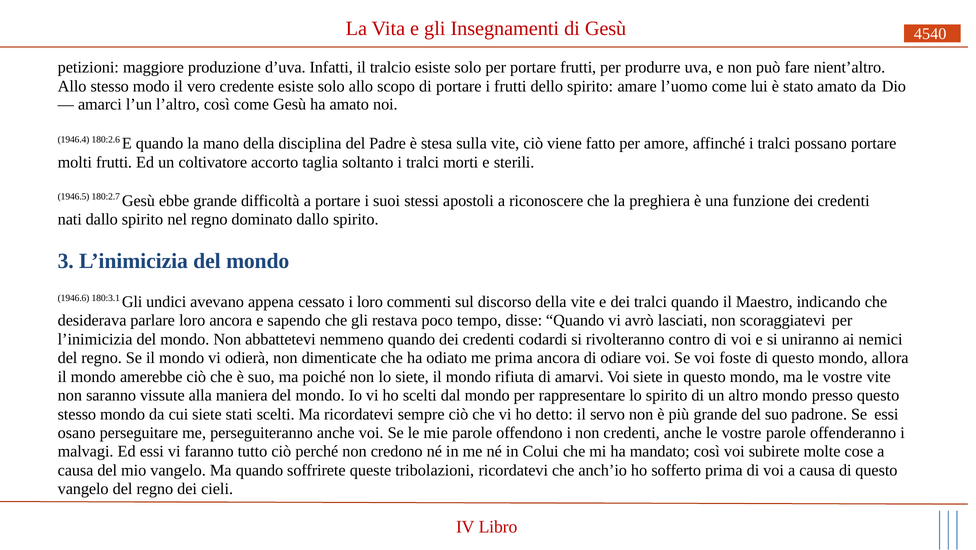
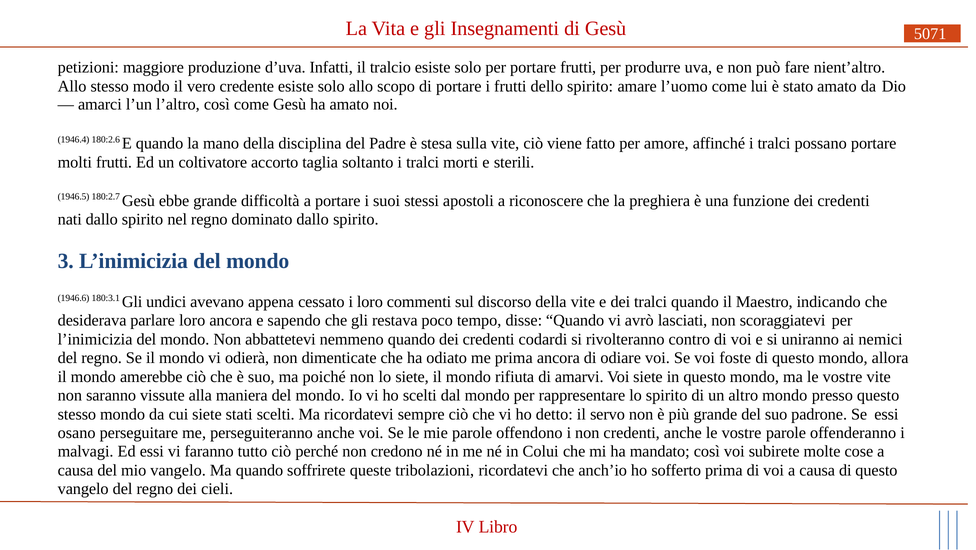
4540: 4540 -> 5071 (930, 34)
